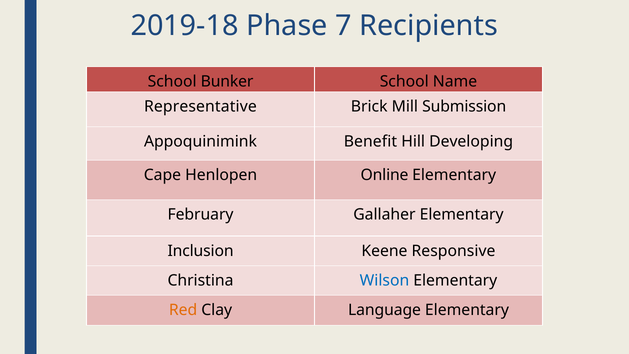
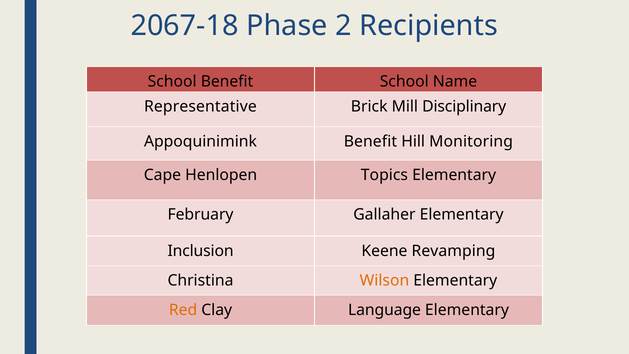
2019-18: 2019-18 -> 2067-18 (185, 25)
7: 7 -> 2 (343, 25)
School Bunker: Bunker -> Benefit (227, 82)
Submission: Submission -> Disciplinary (464, 106)
Developing: Developing -> Monitoring (471, 142)
Online: Online -> Topics (384, 175)
Responsive: Responsive -> Revamping (453, 251)
Wilson colour: blue -> orange (384, 280)
